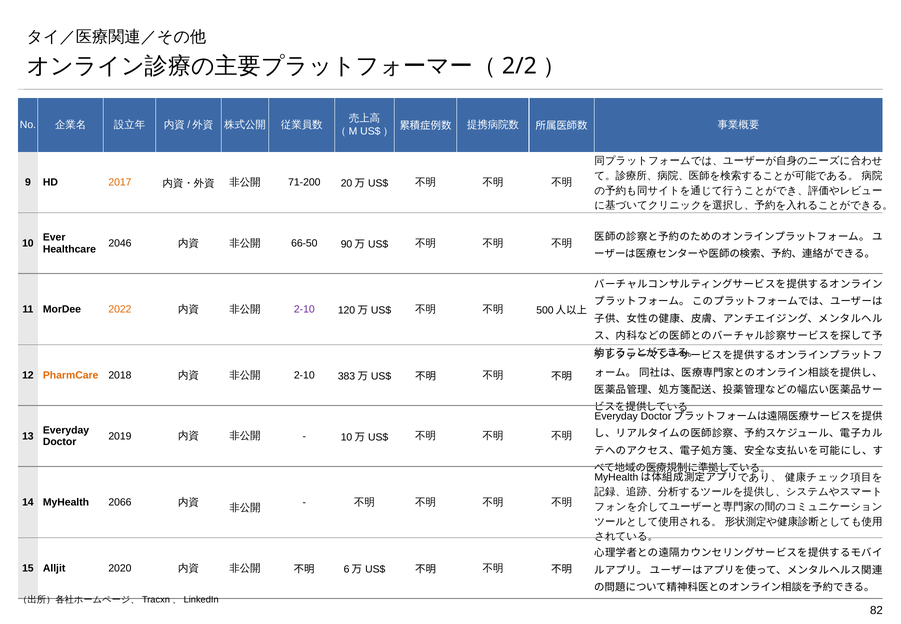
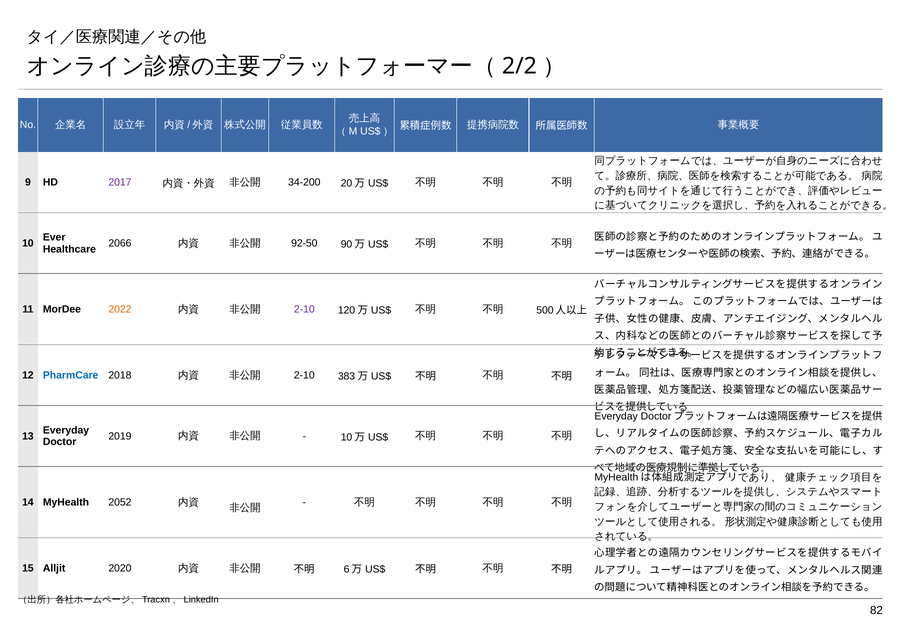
2017 colour: orange -> purple (120, 182)
71-200: 71-200 -> 34-200 (304, 182)
2046: 2046 -> 2066 (120, 243)
66-50: 66-50 -> 92-50 (304, 243)
PharmCare colour: orange -> blue (71, 375)
2066: 2066 -> 2052 (120, 502)
